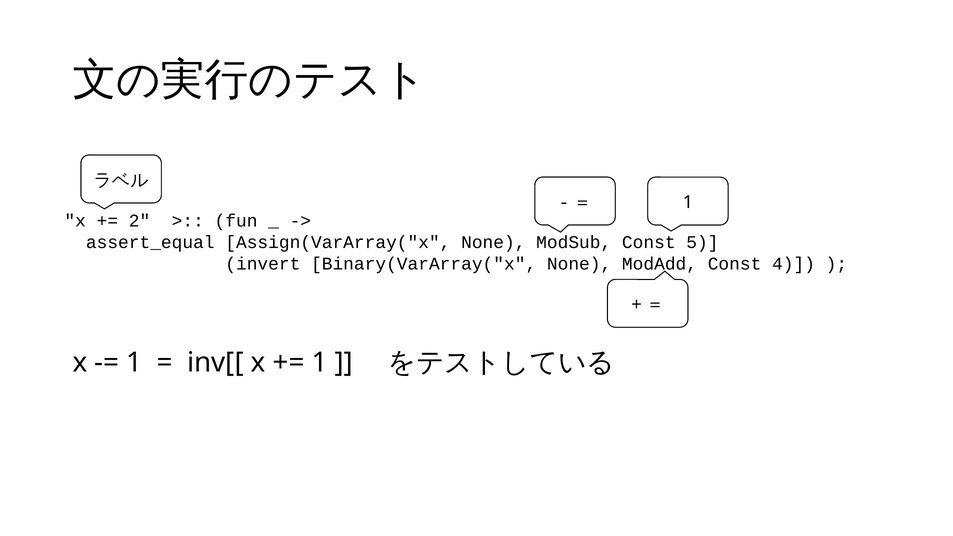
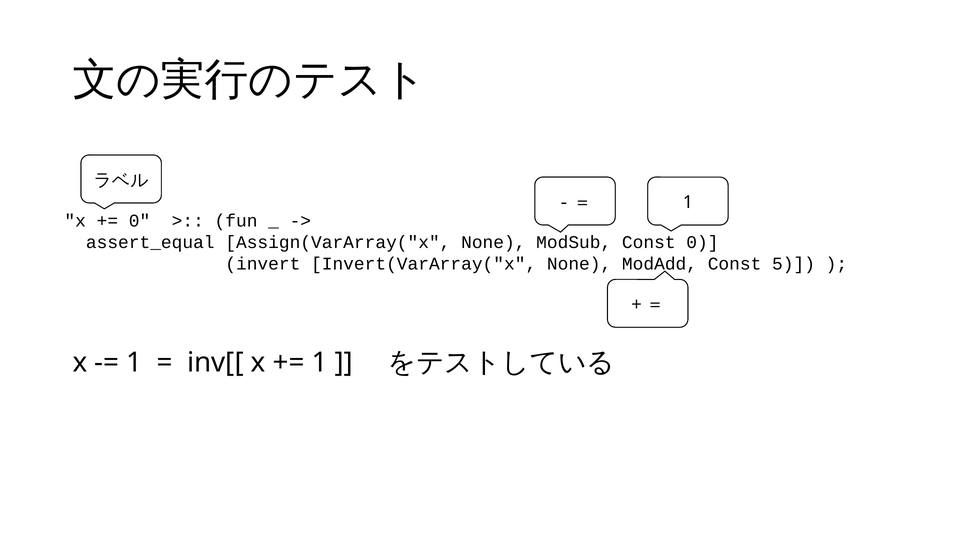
2: 2 -> 0 (140, 221)
Const 5: 5 -> 0 (702, 242)
Binary(VarArray("x: Binary(VarArray("x -> Invert(VarArray("x (424, 264)
4: 4 -> 5 (794, 264)
